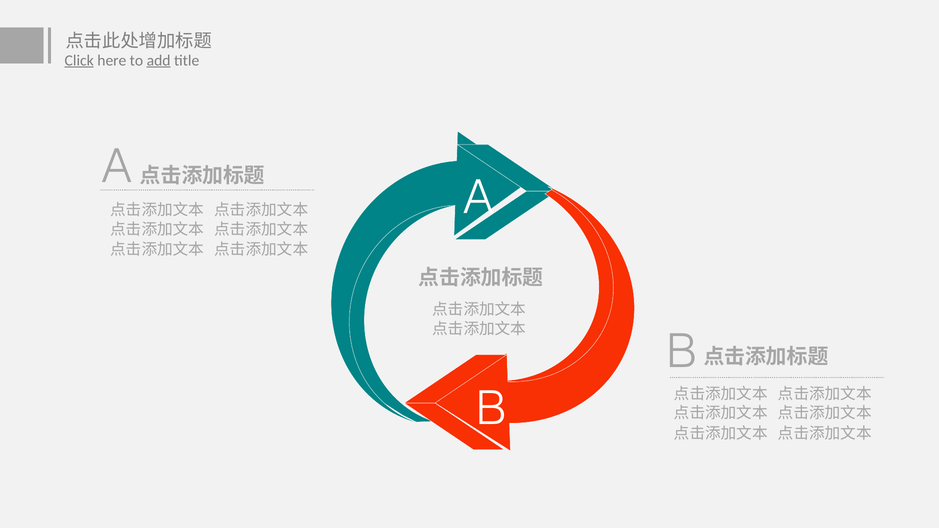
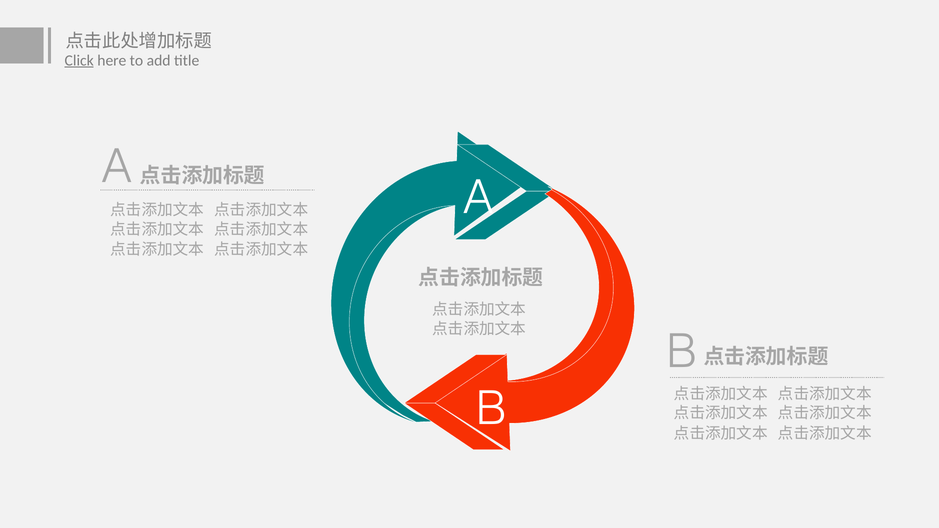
add underline: present -> none (159, 60)
